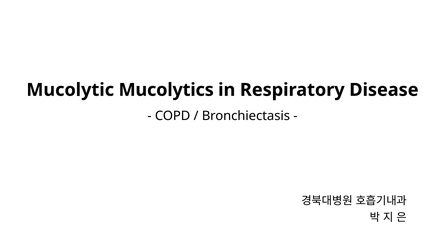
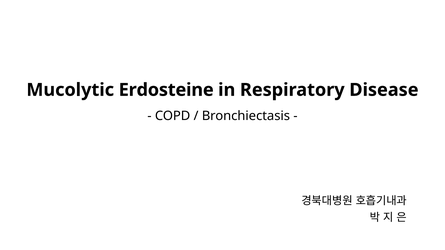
Mucolytics: Mucolytics -> Erdosteine (166, 90)
